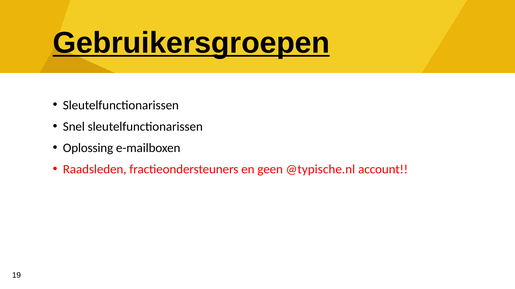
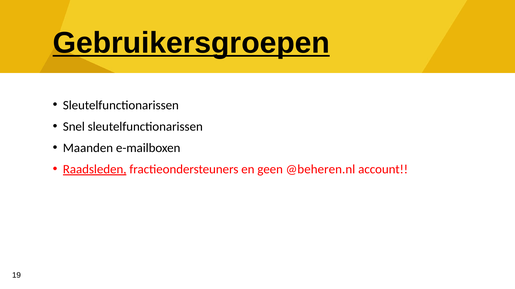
Oplossing: Oplossing -> Maanden (88, 148)
Raadsleden underline: none -> present (95, 170)
@typische.nl: @typische.nl -> @beheren.nl (321, 170)
